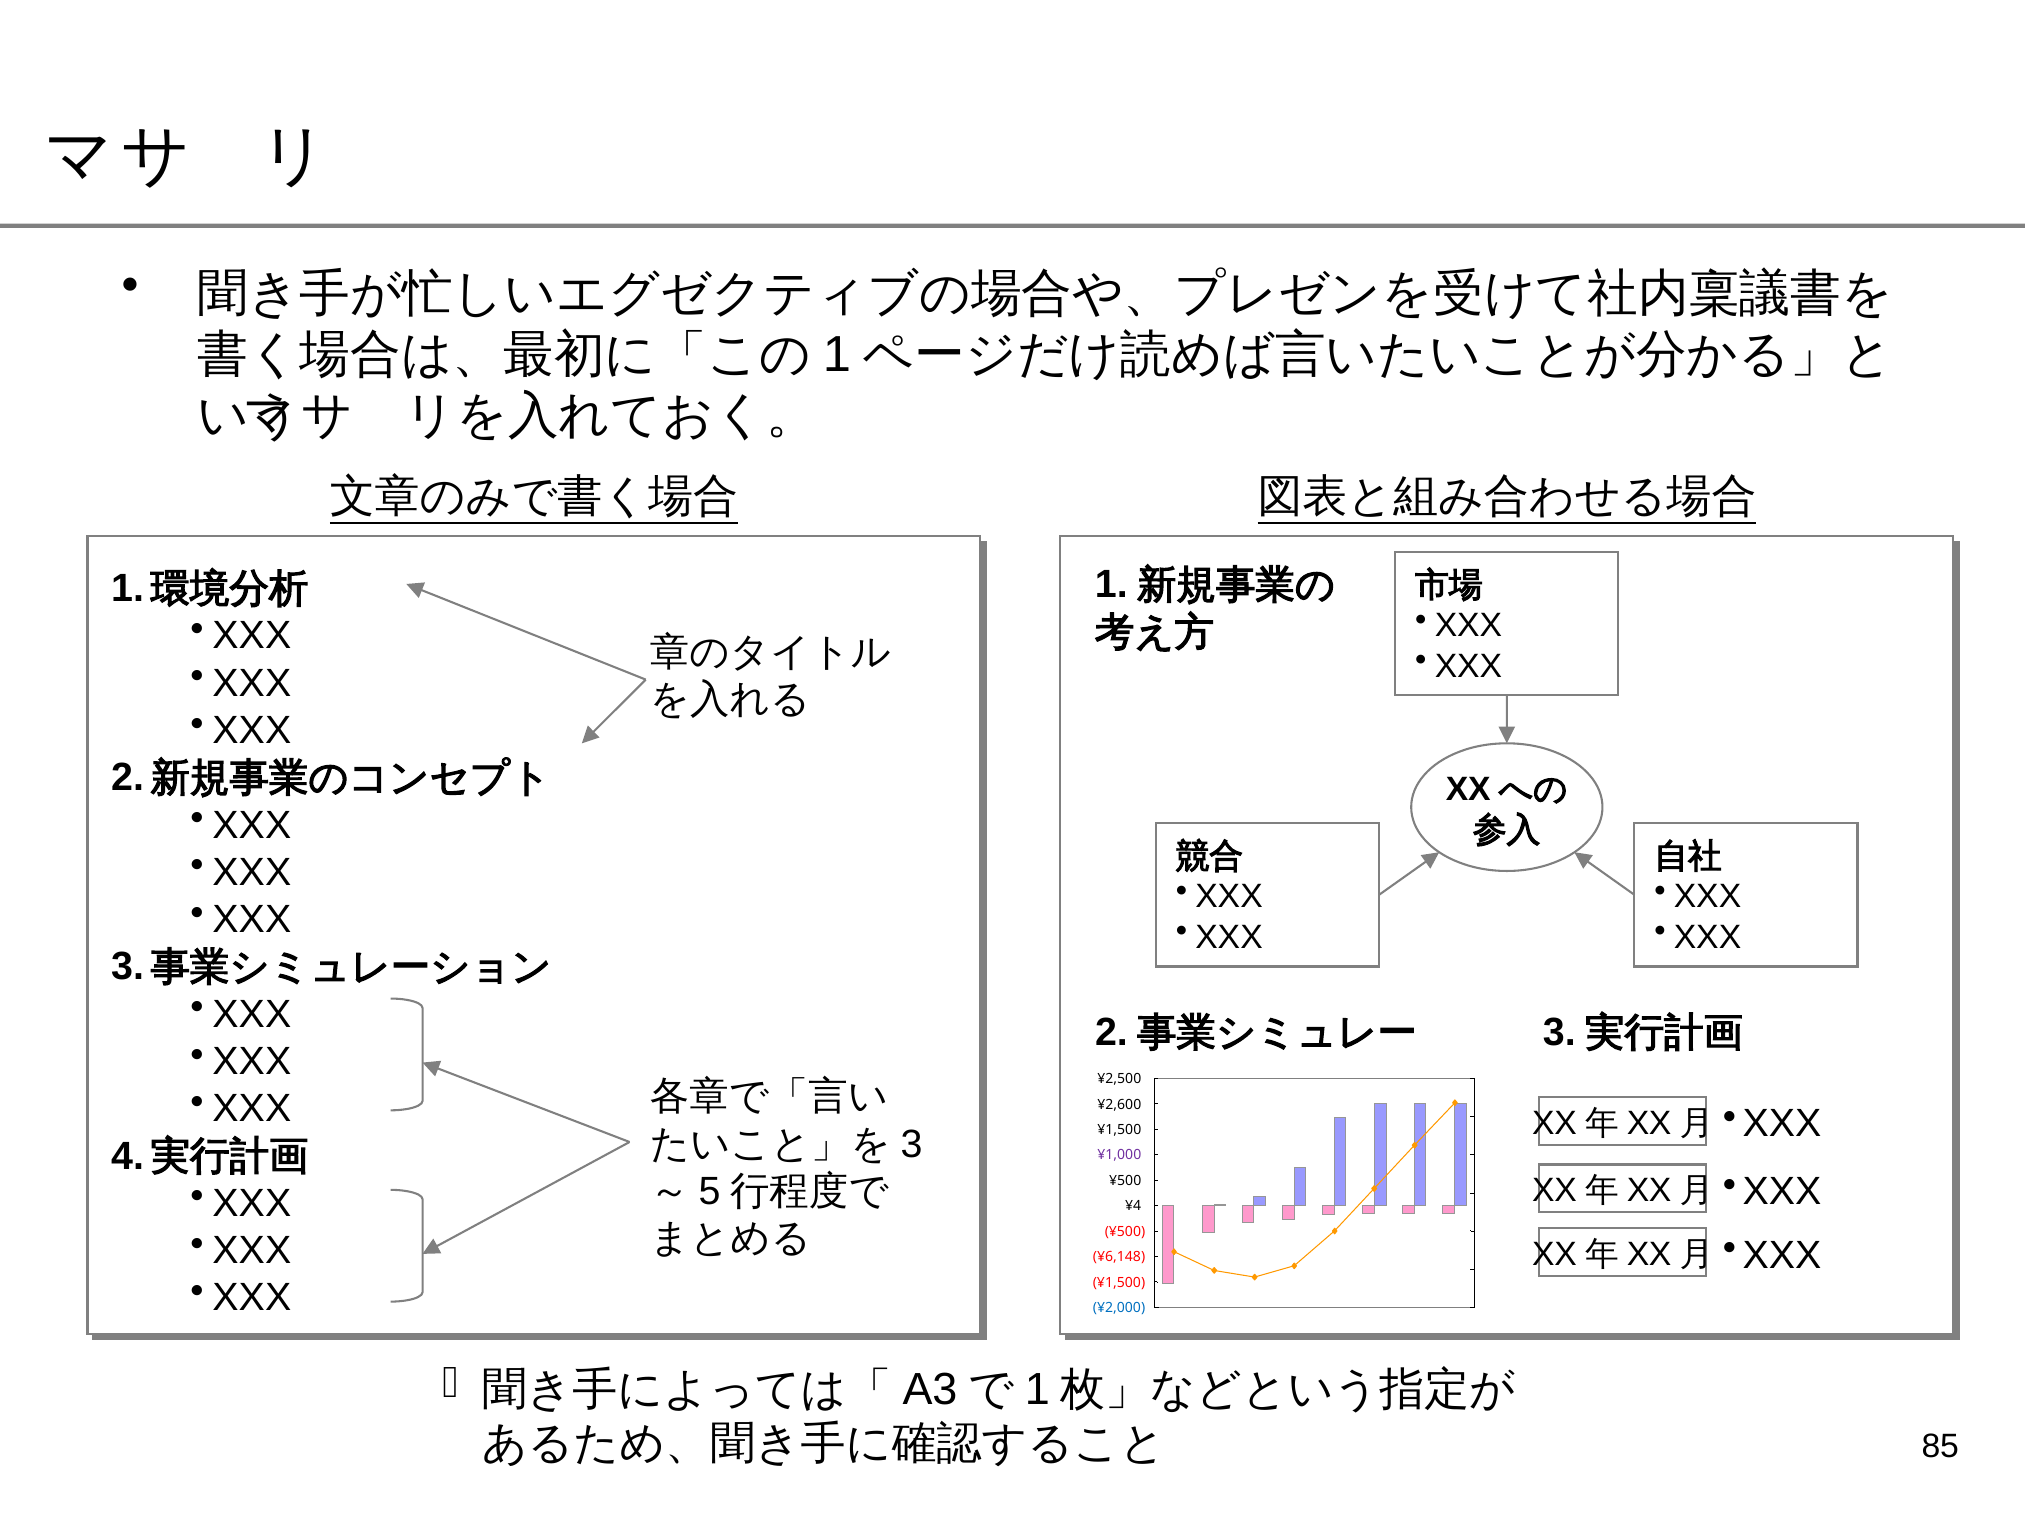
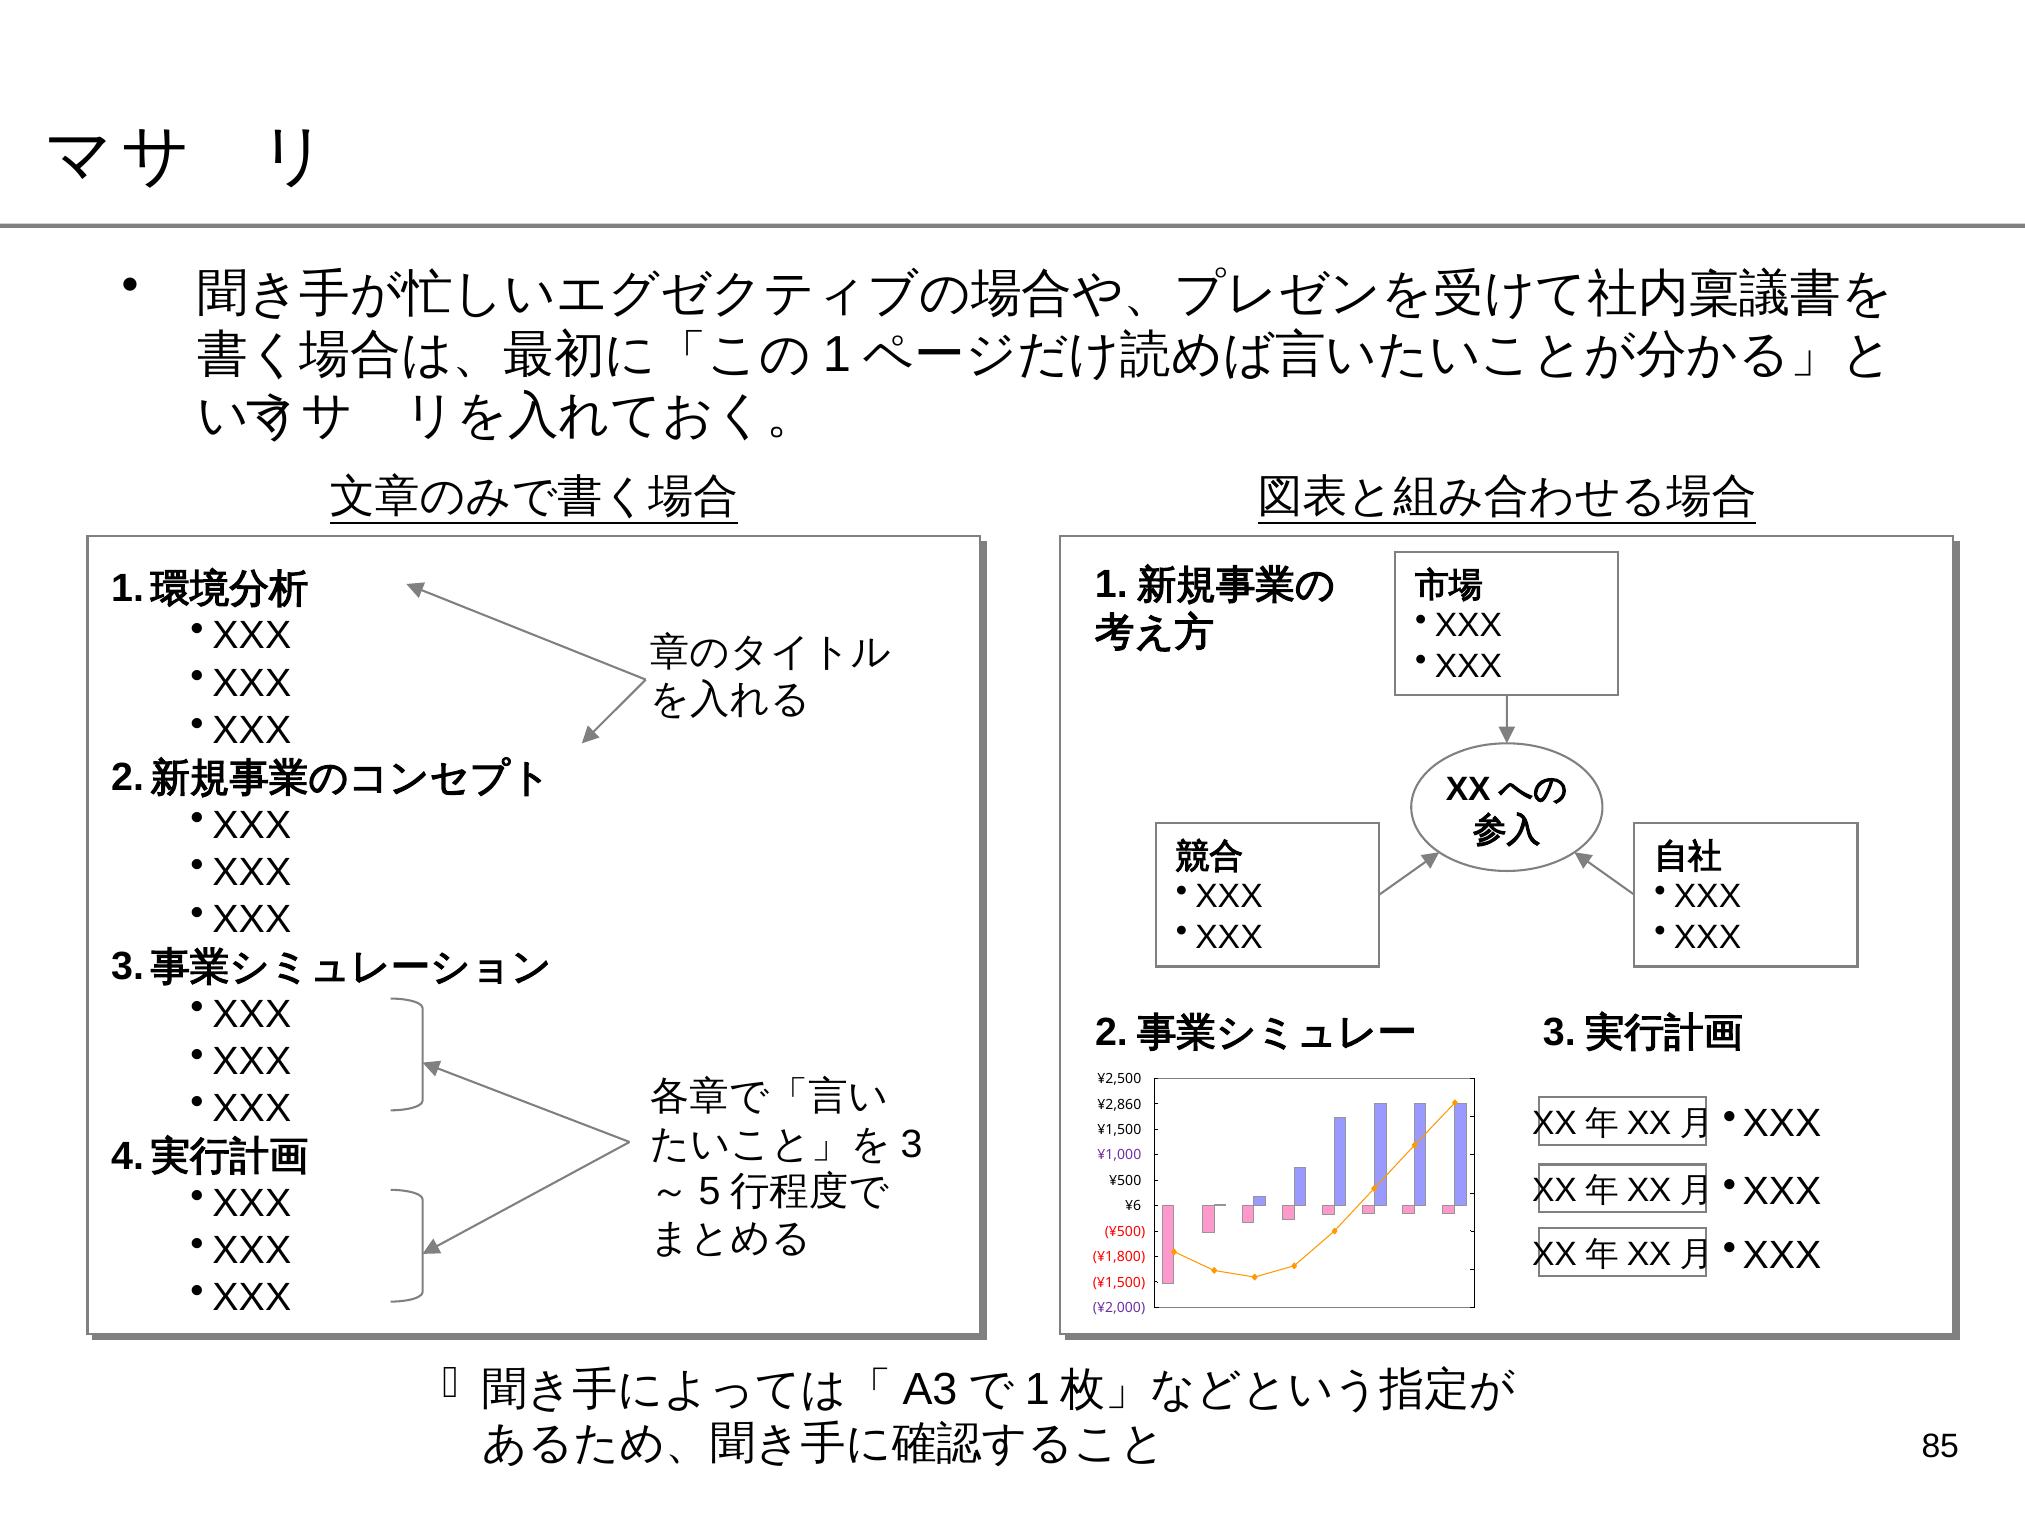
¥2,600: ¥2,600 -> ¥2,860 (1119, 1104)
¥4: ¥4 -> ¥6 (1133, 1206)
¥6,148: ¥6,148 -> ¥1,800 (1119, 1257)
¥2,000 colour: blue -> purple (1119, 1308)
